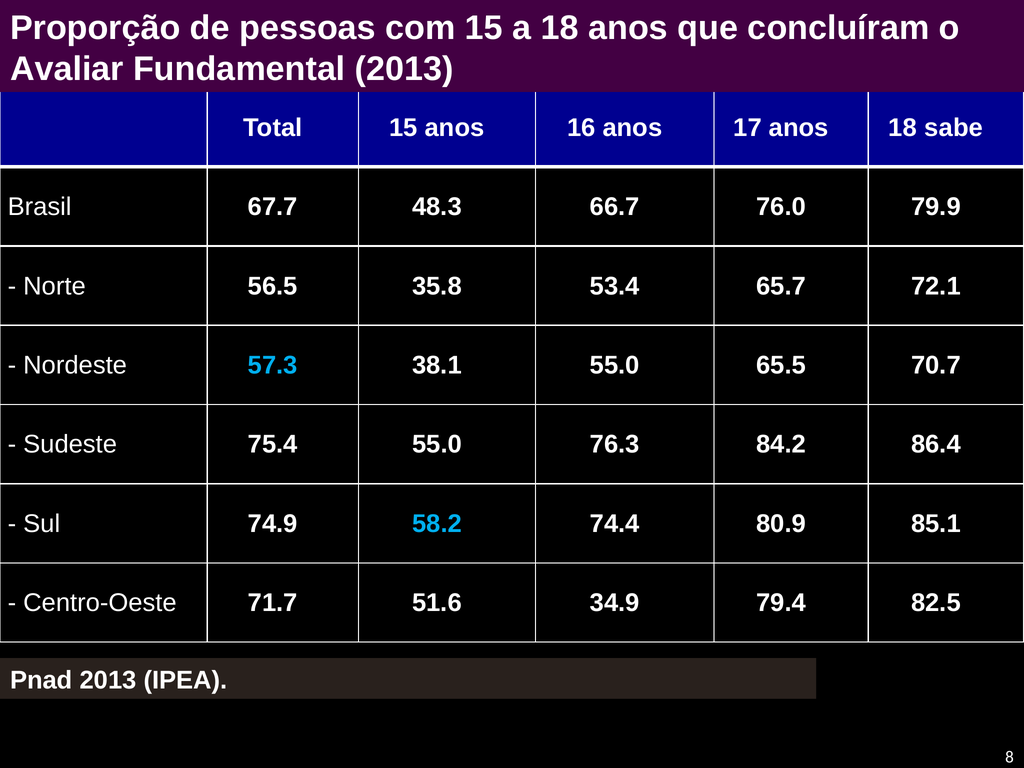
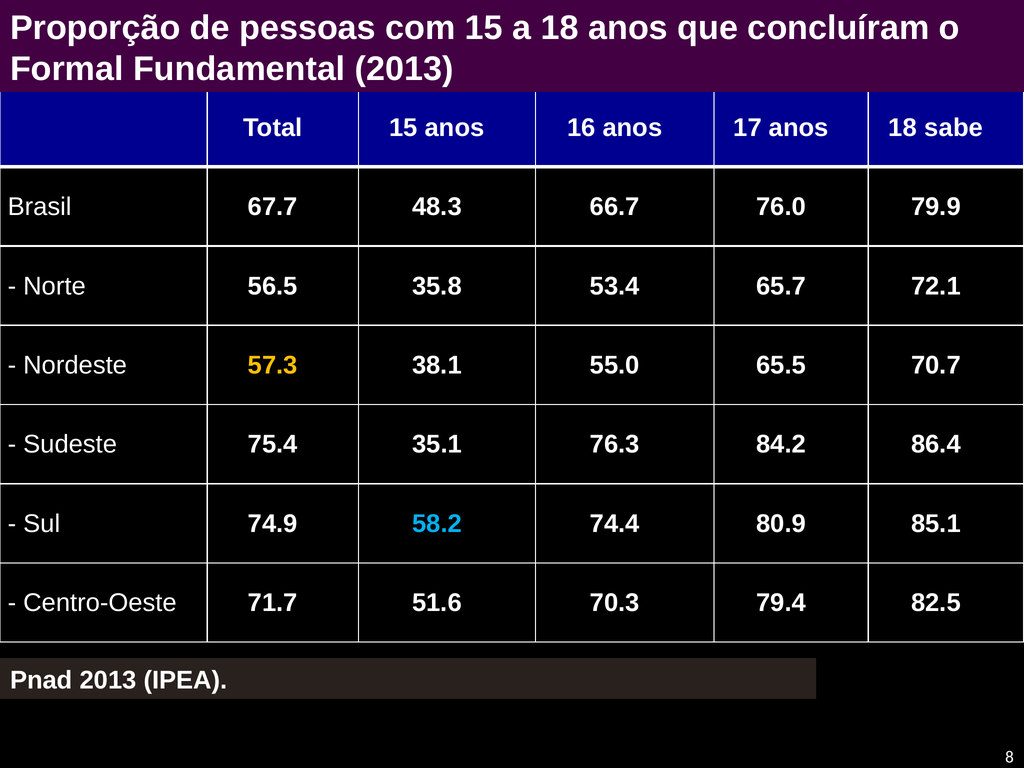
Avaliar: Avaliar -> Formal (67, 69)
57.3 colour: light blue -> yellow (273, 365)
75.4 55.0: 55.0 -> 35.1 (437, 445)
34.9: 34.9 -> 70.3 (615, 603)
